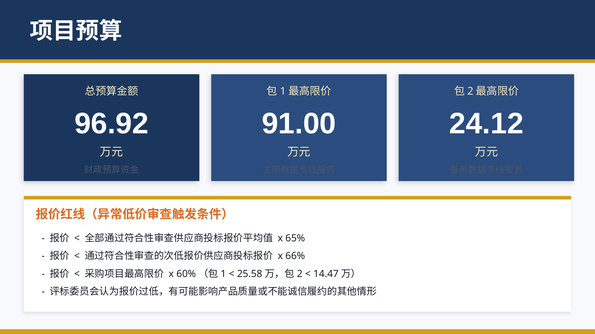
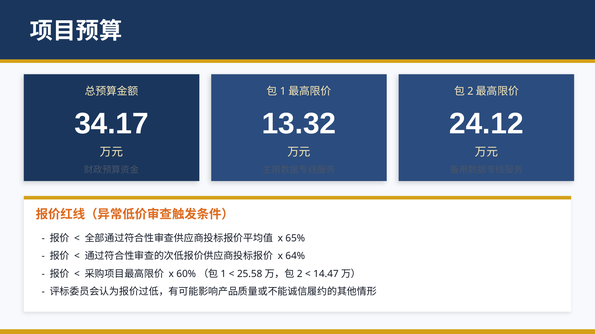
96.92: 96.92 -> 34.17 (112, 124)
91.00: 91.00 -> 13.32 (299, 124)
66%: 66% -> 64% (295, 257)
